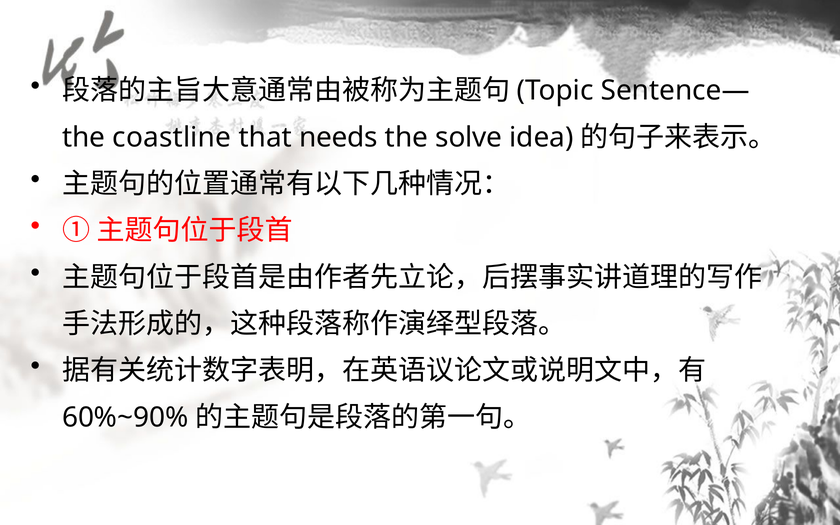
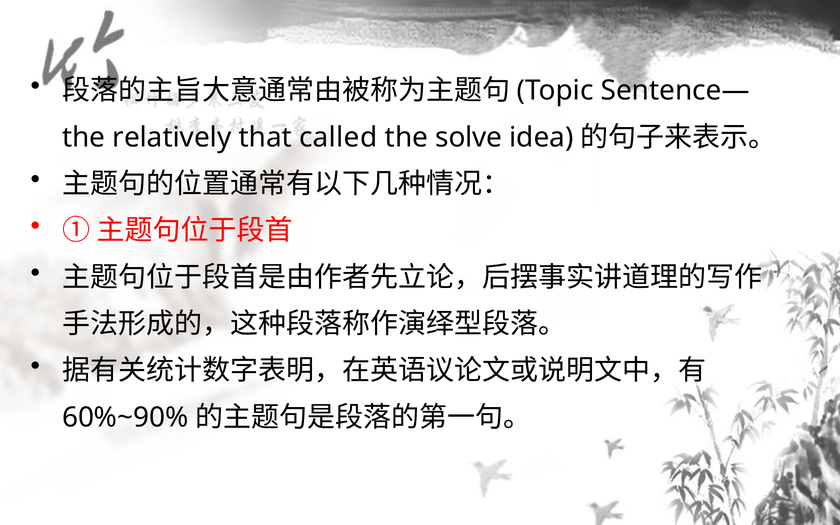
coastline: coastline -> relatively (172, 137)
needs: needs -> called (338, 137)
